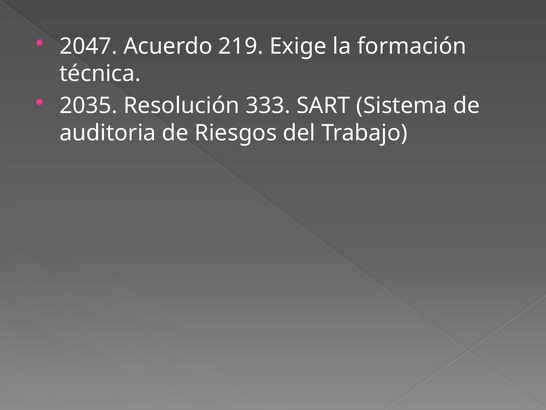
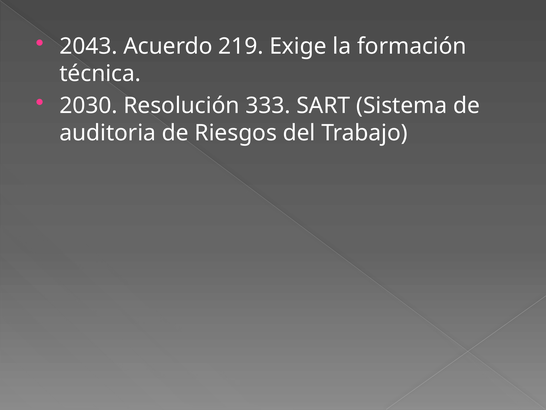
2047: 2047 -> 2043 (89, 46)
2035: 2035 -> 2030 (89, 106)
